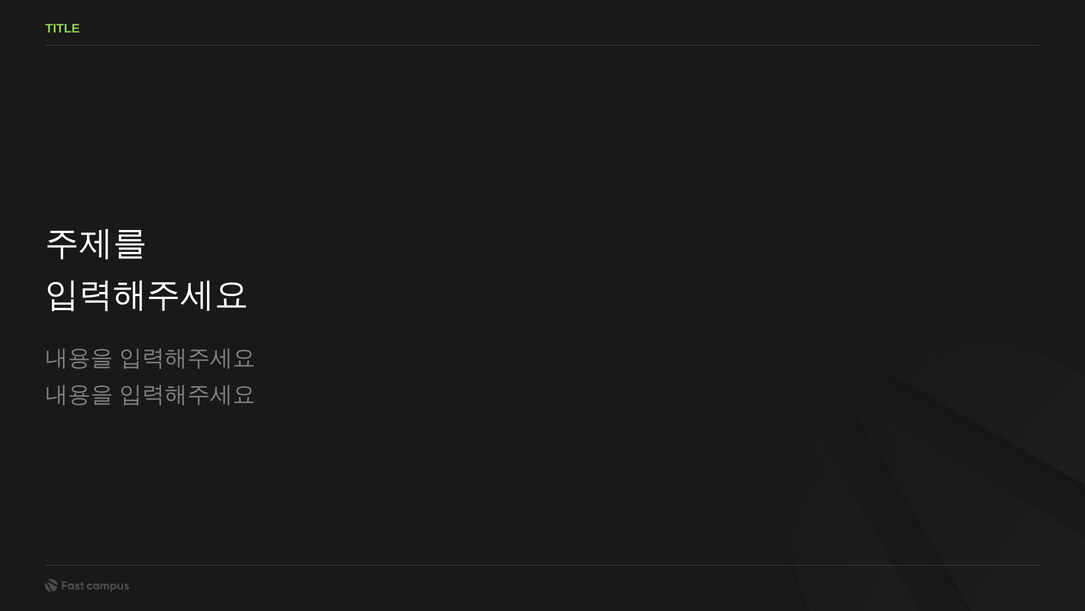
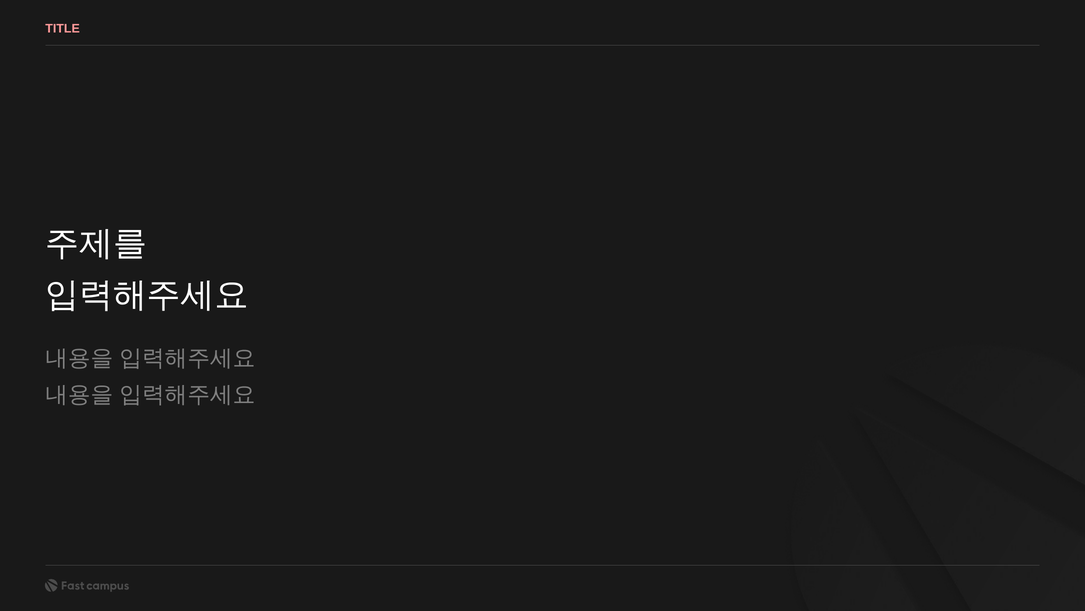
TITLE colour: light green -> pink (63, 29)
